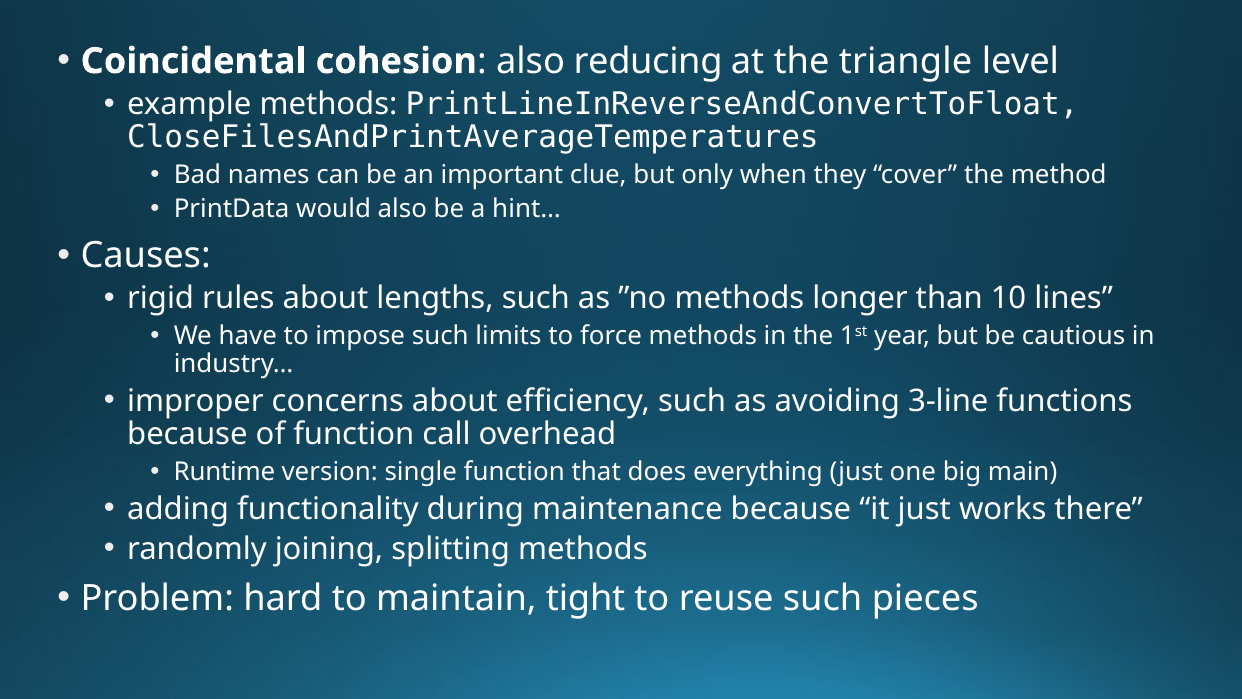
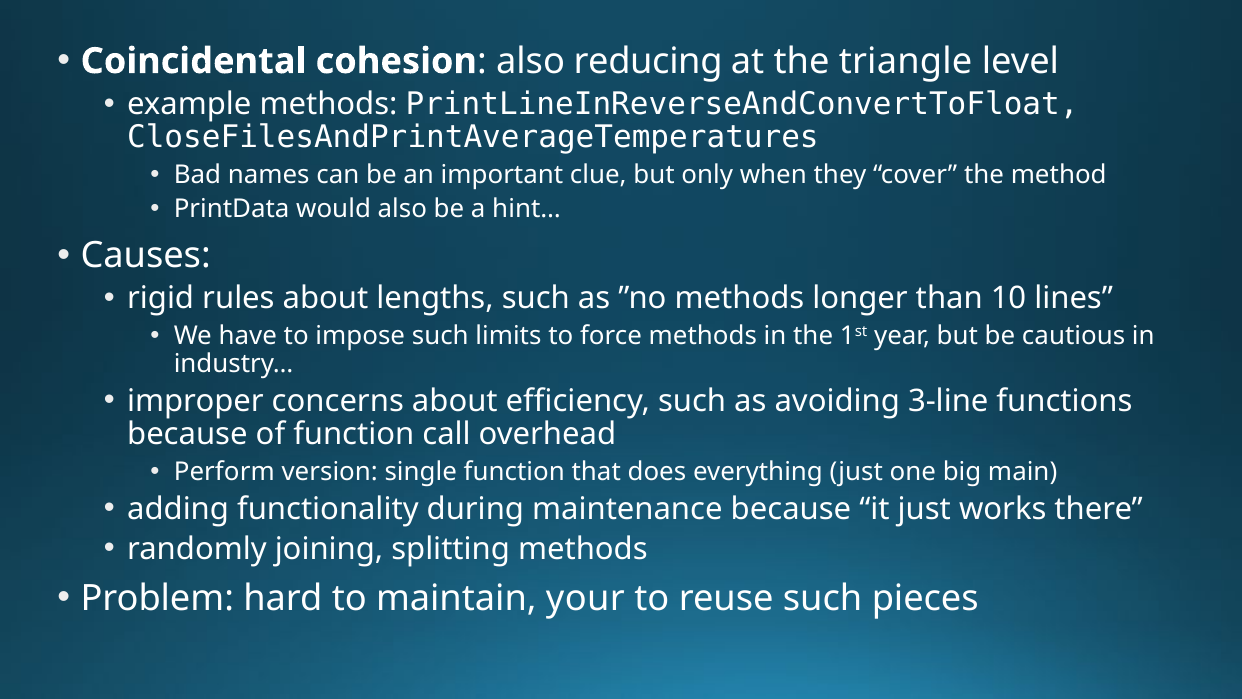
Runtime: Runtime -> Perform (224, 472)
tight: tight -> your (585, 598)
